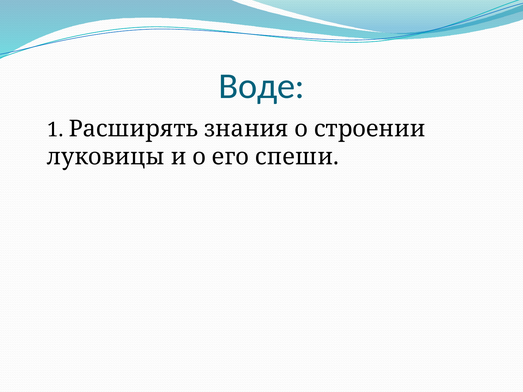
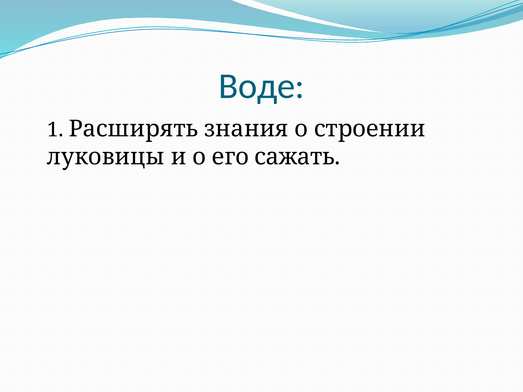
спеши: спеши -> сажать (297, 157)
